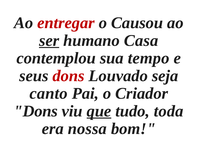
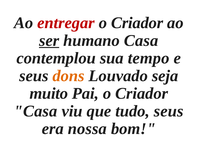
Causou: Causou -> Criador (137, 23)
dons colour: red -> orange (68, 76)
canto: canto -> muito (49, 94)
Dons: Dons -> Casa (36, 112)
que underline: present -> none (99, 112)
tudo toda: toda -> seus (169, 112)
